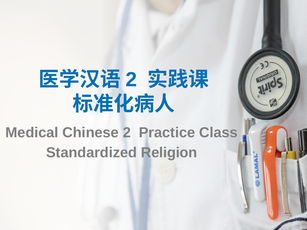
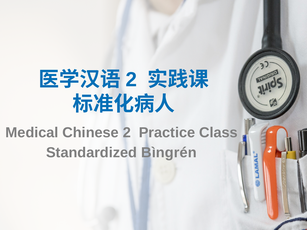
Religion: Religion -> Bìngrén (169, 153)
